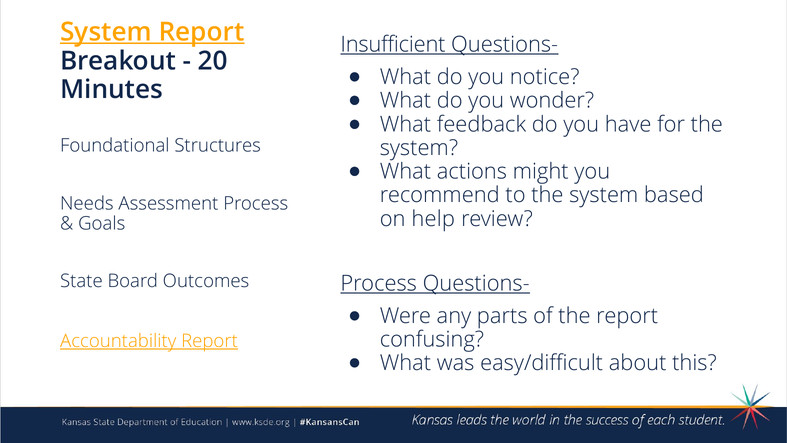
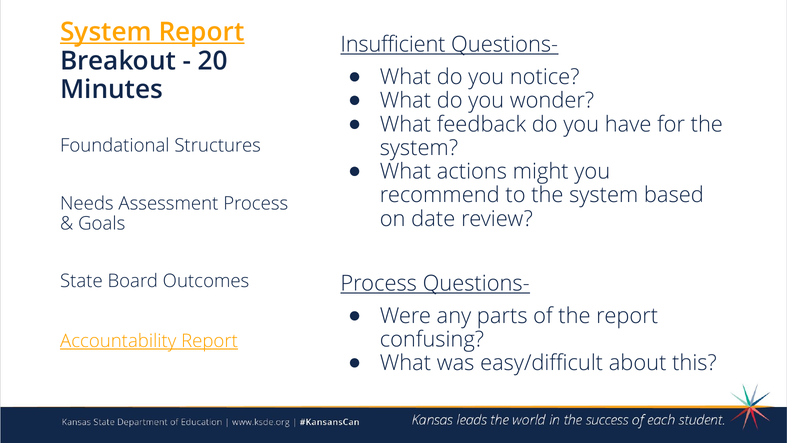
help: help -> date (433, 219)
